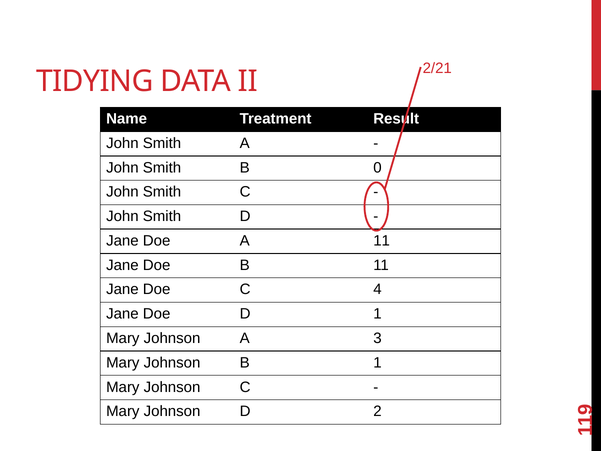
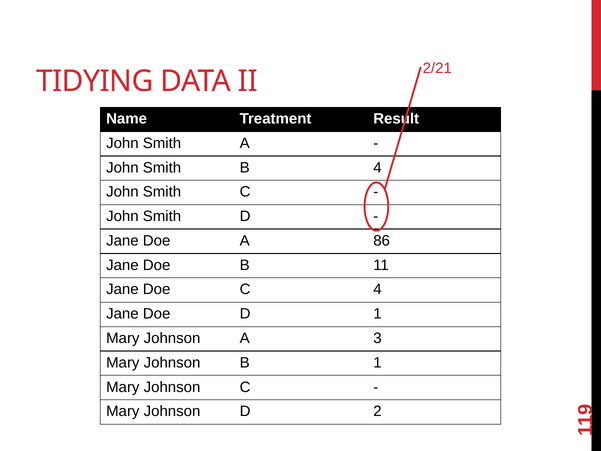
B 0: 0 -> 4 (377, 168)
A 11: 11 -> 86 (382, 241)
